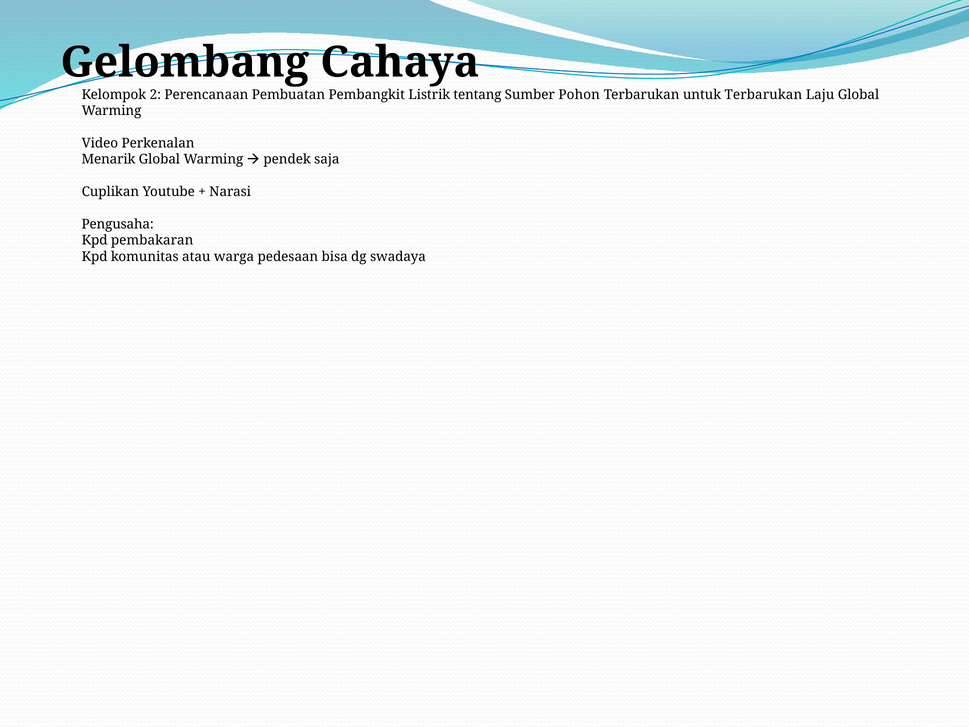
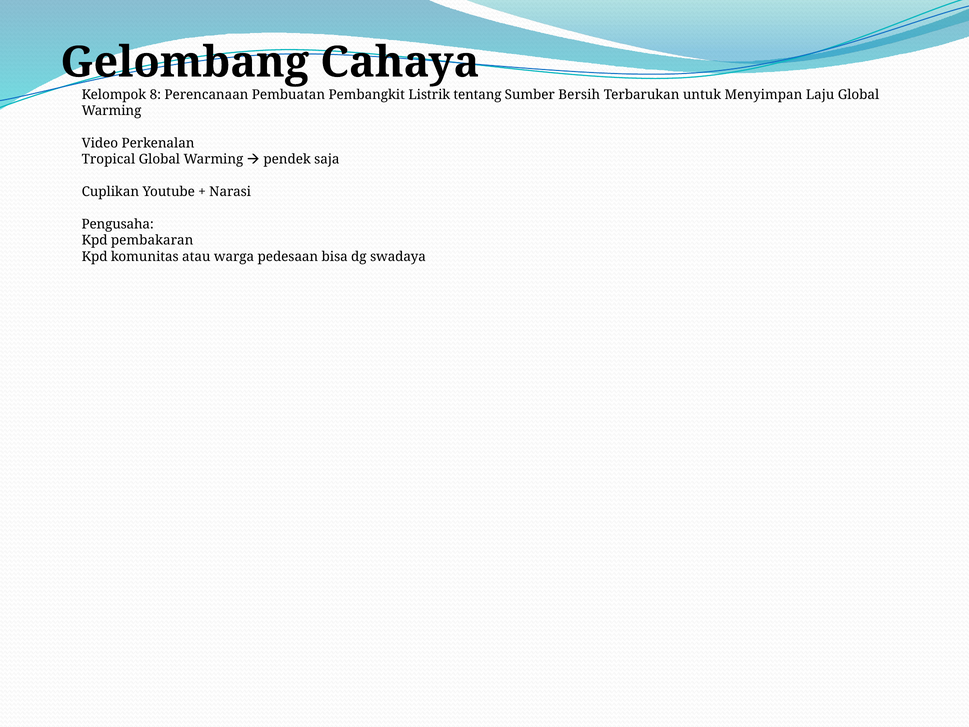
2: 2 -> 8 (155, 95)
Pohon: Pohon -> Bersih (579, 95)
untuk Terbarukan: Terbarukan -> Menyimpan (763, 95)
Menarik: Menarik -> Tropical (108, 159)
